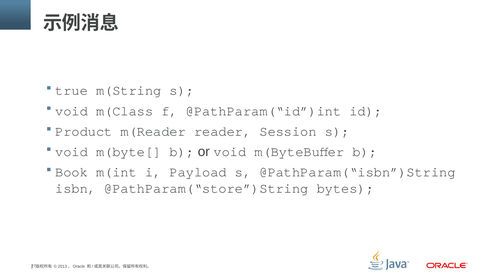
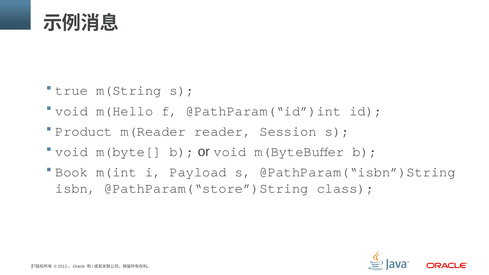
m(Class: m(Class -> m(Hello (125, 111)
bytes: bytes -> class (345, 188)
